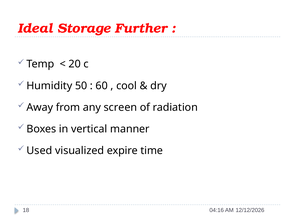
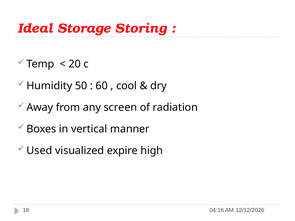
Further: Further -> Storing (141, 28)
time: time -> high (152, 151)
